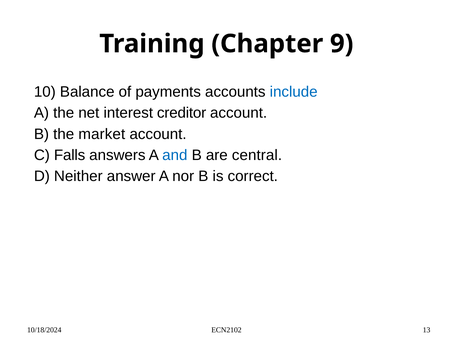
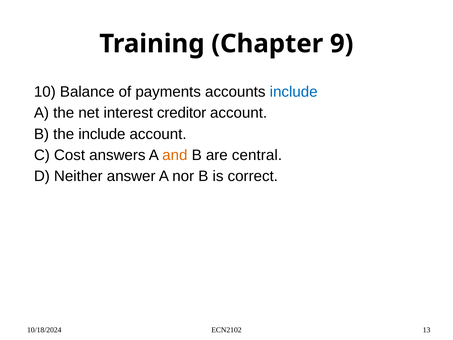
the market: market -> include (102, 134)
Falls: Falls -> Cost (70, 155)
and colour: blue -> orange (175, 155)
